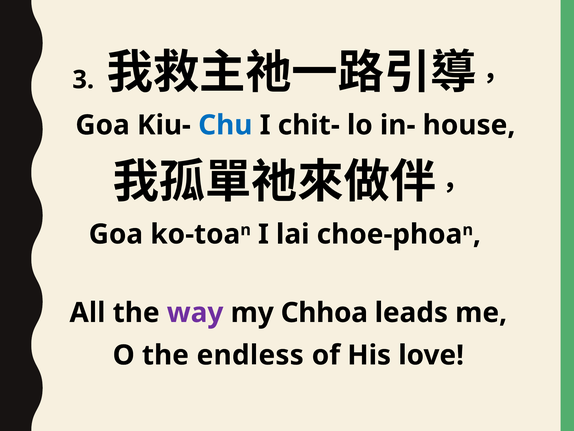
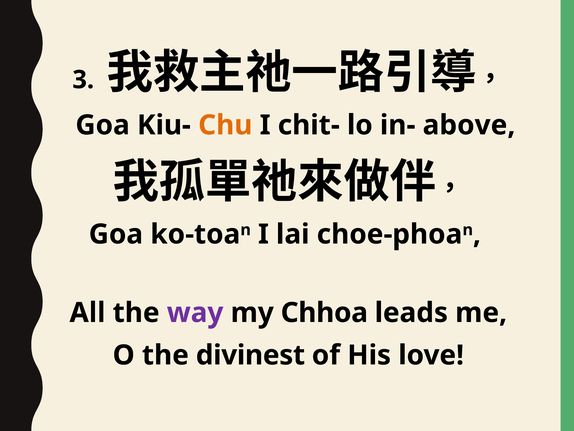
Chu colour: blue -> orange (225, 125)
house: house -> above (469, 125)
endless: endless -> divinest (250, 355)
